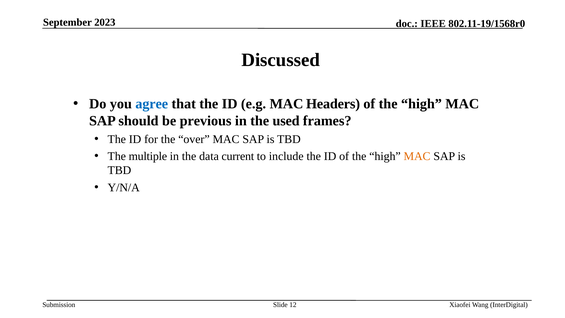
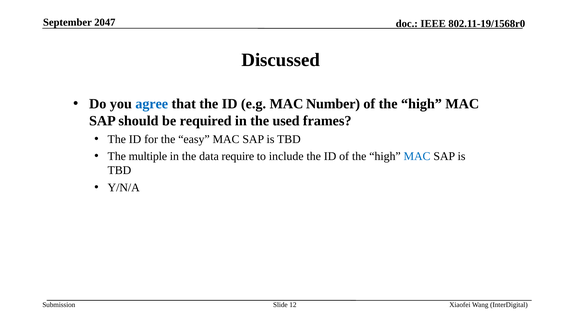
2023: 2023 -> 2047 (105, 22)
Headers: Headers -> Number (333, 104)
previous: previous -> required (206, 121)
over: over -> easy (194, 139)
current: current -> require (238, 156)
MAC colour: orange -> blue (417, 156)
